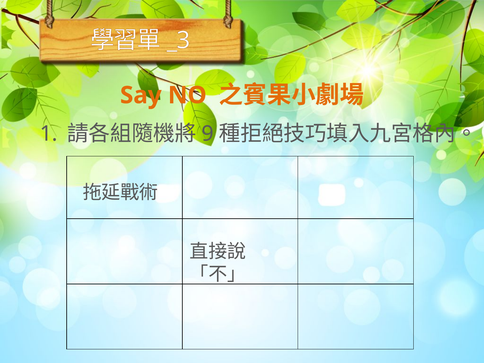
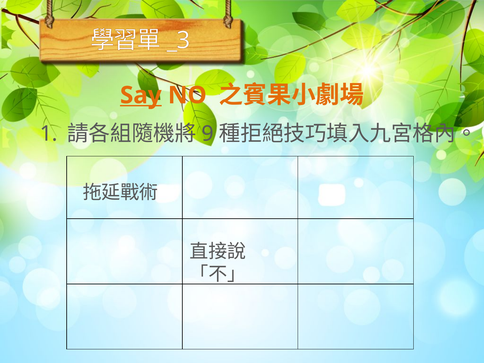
Say underline: none -> present (141, 95)
